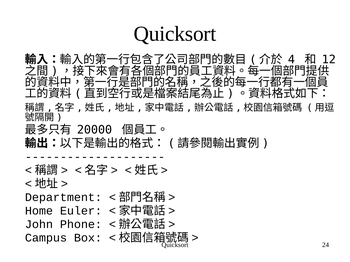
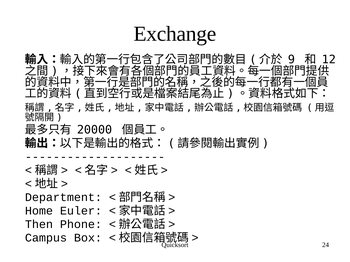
Quicksort: Quicksort -> Exchange (175, 34)
4: 4 -> 9 (291, 60)
John: John -> Then (39, 225)
